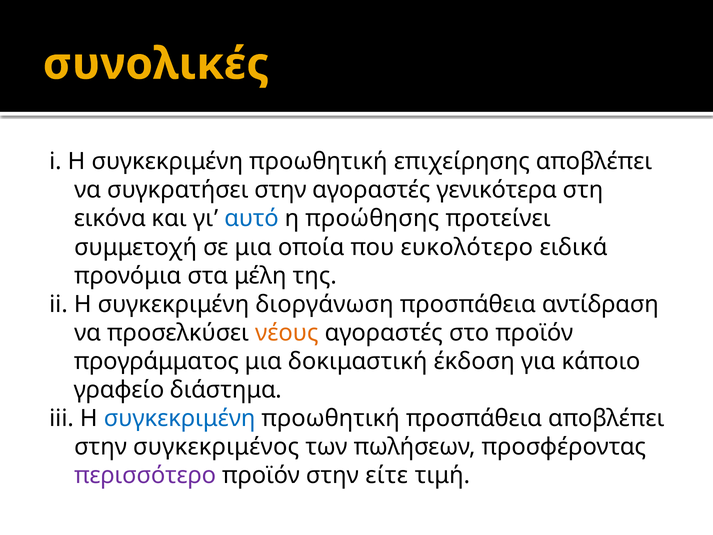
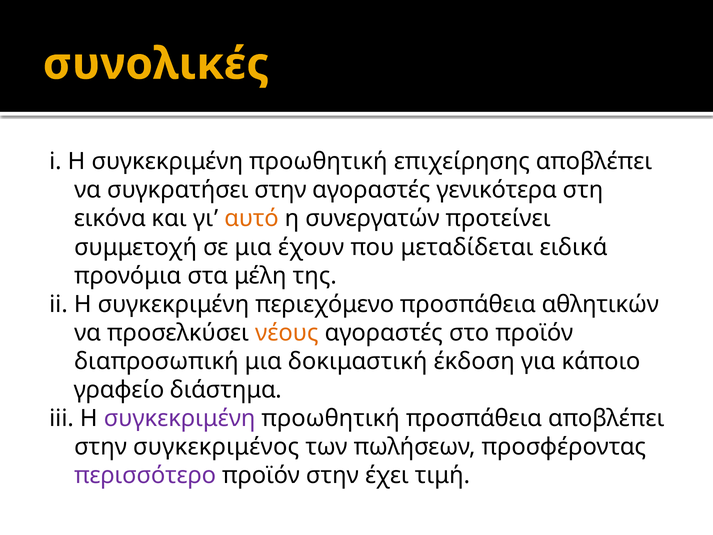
αυτό colour: blue -> orange (252, 219)
προώθησης: προώθησης -> συνεργατών (373, 219)
οποία: οποία -> έχουν (311, 247)
ευκολότερο: ευκολότερο -> μεταδίδεται (467, 247)
διοργάνωση: διοργάνωση -> περιεχόμενο (325, 304)
αντίδραση: αντίδραση -> αθλητικών (600, 304)
προγράμματος: προγράμματος -> διαπροσωπική (156, 361)
συγκεκριμένη colour: blue -> purple (180, 418)
είτε: είτε -> έχει (387, 475)
